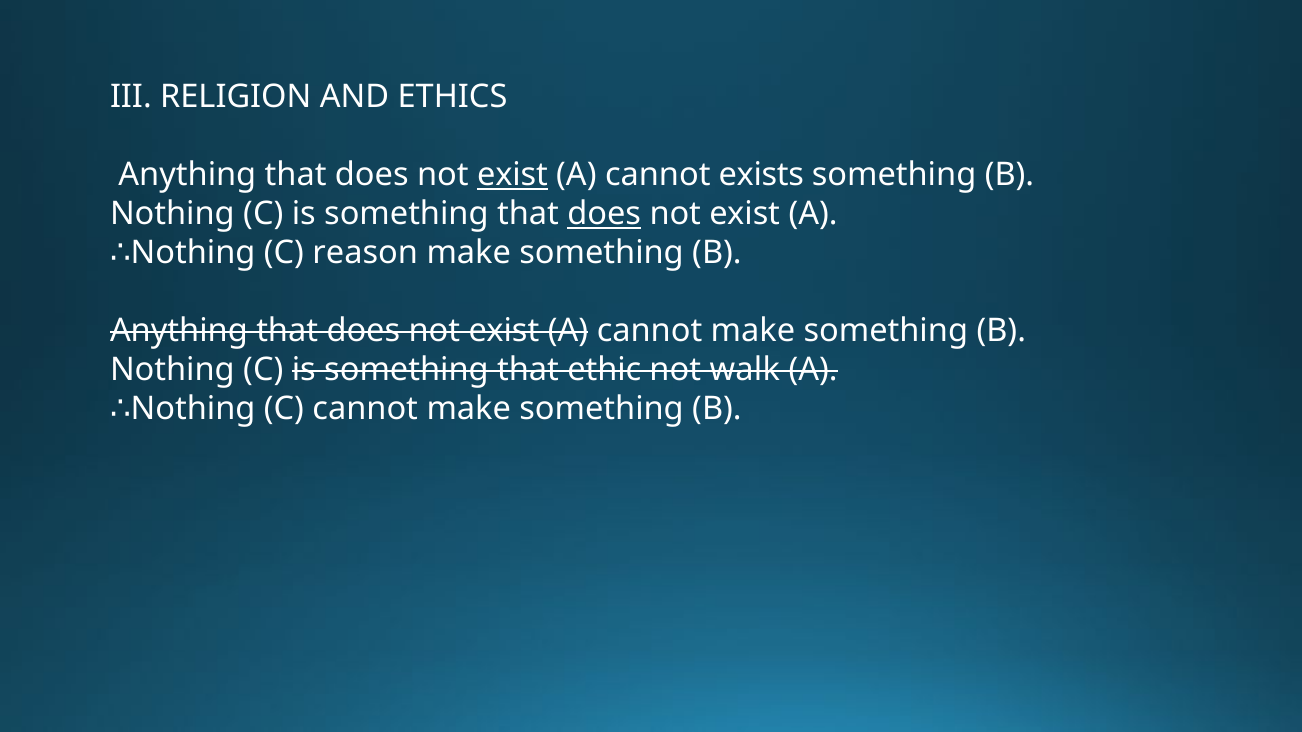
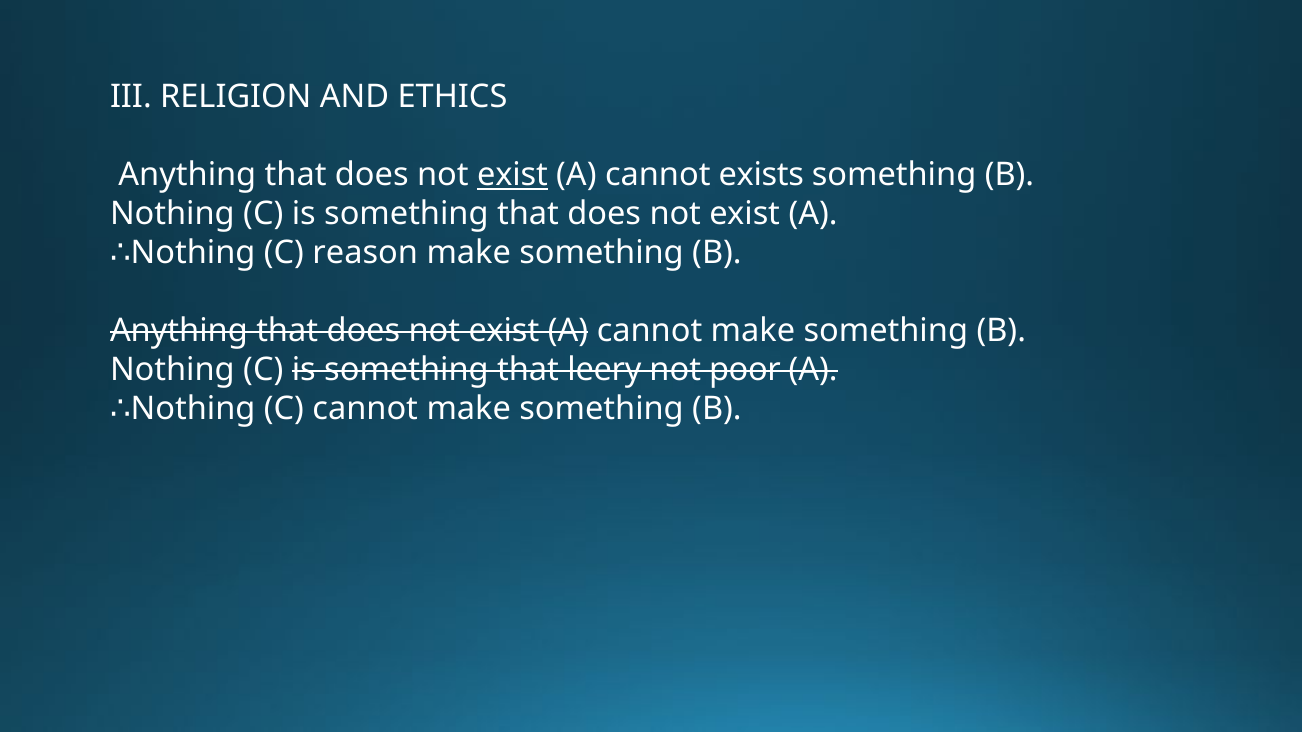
does underline: present -> none (604, 214)
ethic: ethic -> leery (604, 370)
walk: walk -> poor (745, 370)
